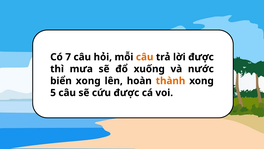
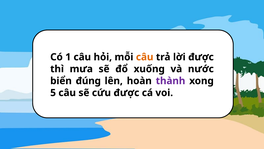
7: 7 -> 1 (68, 57)
biển xong: xong -> đúng (88, 81)
thành colour: orange -> purple (171, 81)
